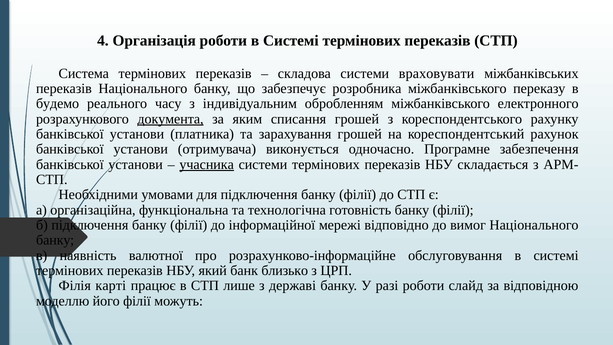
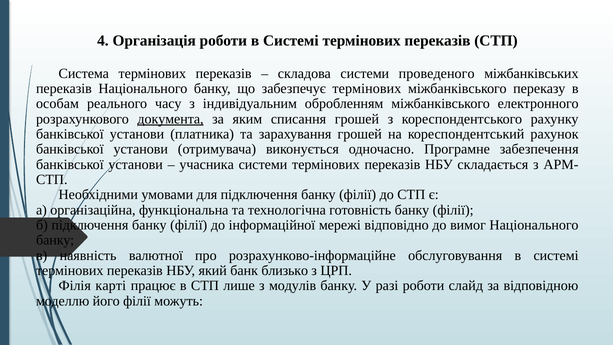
враховувати: враховувати -> проведеного (437, 73)
забезпечує розробника: розробника -> термінових (367, 88)
будемо: будемо -> особам (57, 104)
учасника underline: present -> none (207, 164)
державі: державі -> модулів (293, 286)
